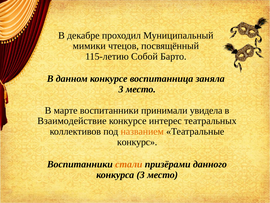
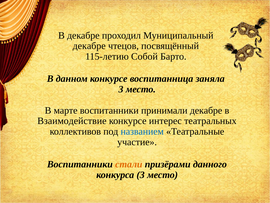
мимики: мимики -> декабре (89, 46)
принимали увидела: увидела -> декабре (206, 110)
названием colour: orange -> blue (142, 131)
конкурс: конкурс -> участие (137, 142)
